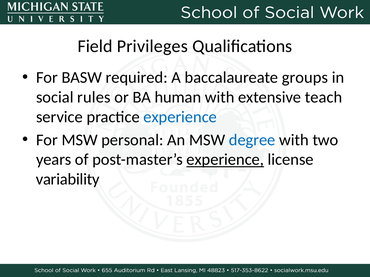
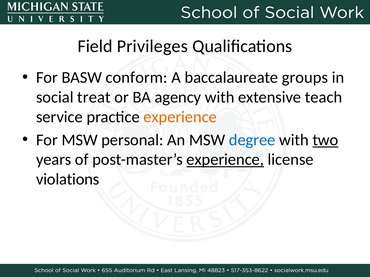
required: required -> conform (137, 78)
rules: rules -> treat (94, 97)
human: human -> agency (178, 97)
experience colour: blue -> orange (180, 117)
two underline: none -> present (325, 140)
variability: variability -> violations (68, 180)
